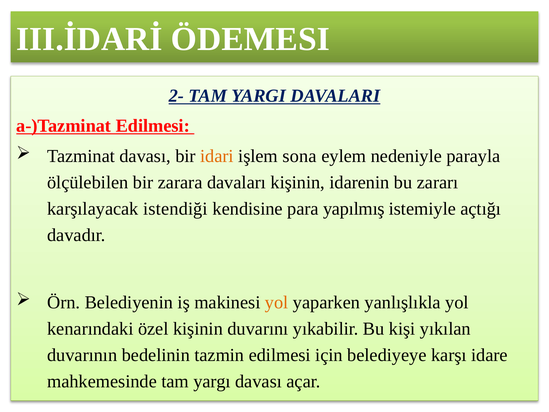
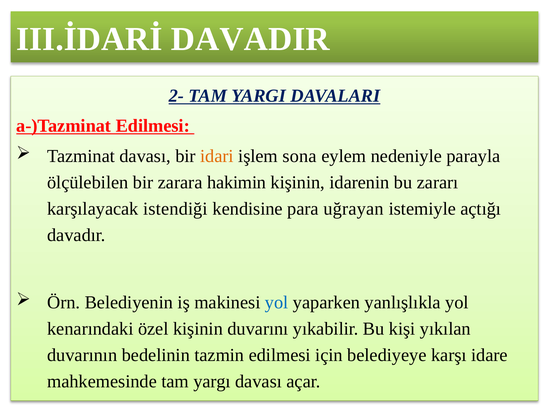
ÖDEMESI: ÖDEMESI -> DAVADIR (250, 39)
davaları: davaları -> hakimin (237, 182)
yapılmış: yapılmış -> uğrayan (354, 209)
yol colour: orange -> blue (277, 302)
